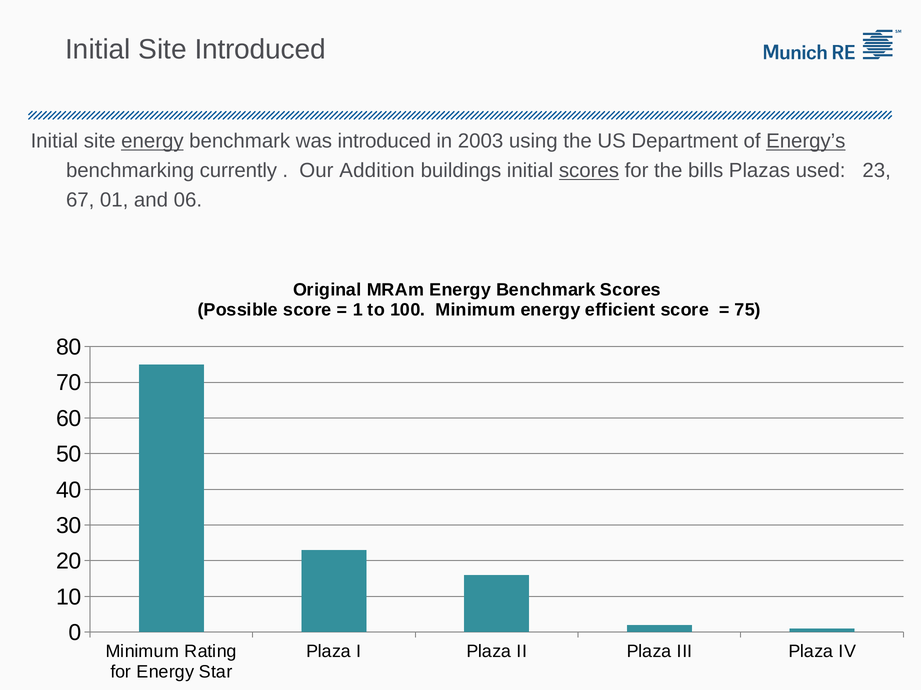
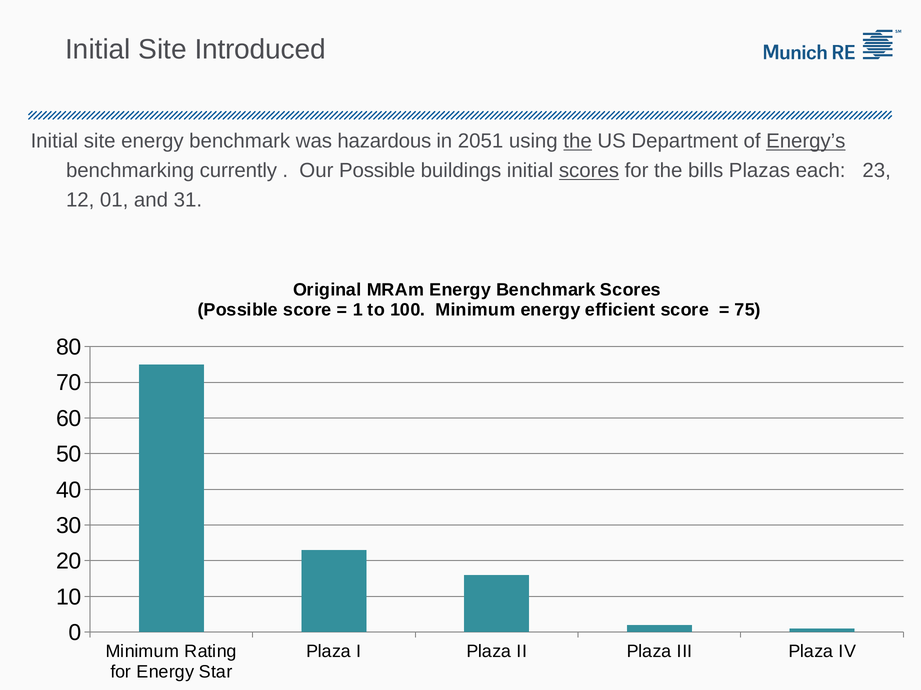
energy underline: present -> none (152, 141)
was introduced: introduced -> hazardous (384, 141)
2003: 2003 -> 2051 (481, 141)
the underline: none -> present (578, 141)
Our Addition: Addition -> Possible (377, 171)
used: used -> each (821, 171)
67: 67 -> 12 (80, 200)
06: 06 -> 31 (188, 200)
